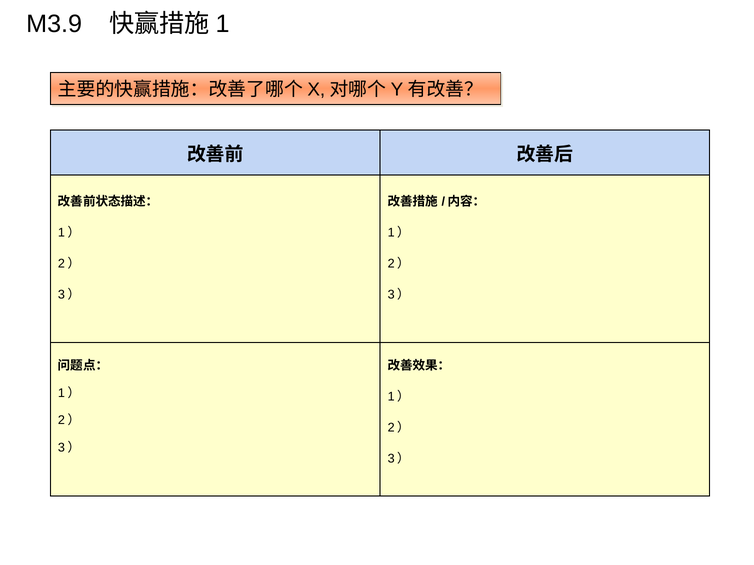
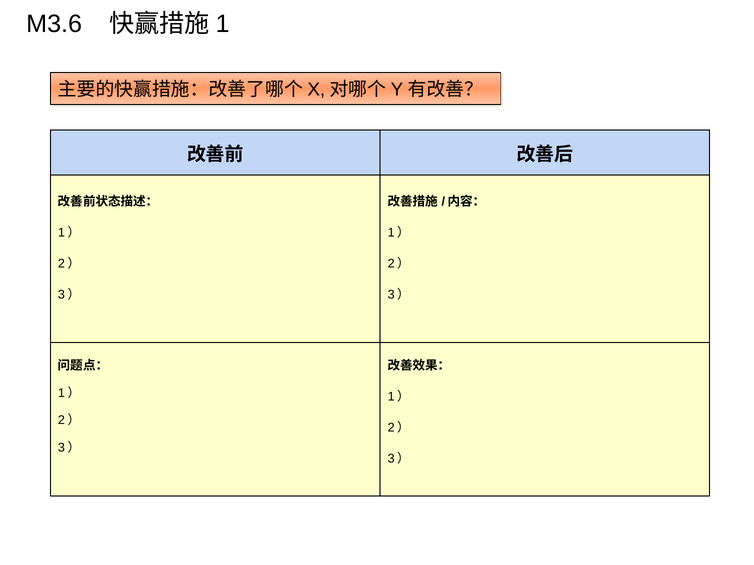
M3.9: M3.9 -> M3.6 (54, 24)
